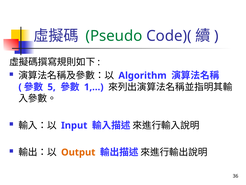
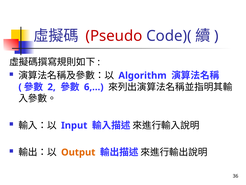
Pseudo colour: green -> red (114, 36)
5: 5 -> 2 (52, 87)
1,…: 1,… -> 6,… (94, 87)
